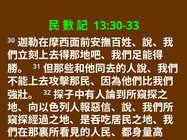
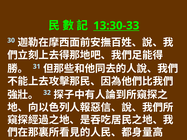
13:30-33 underline: none -> present (116, 26)
